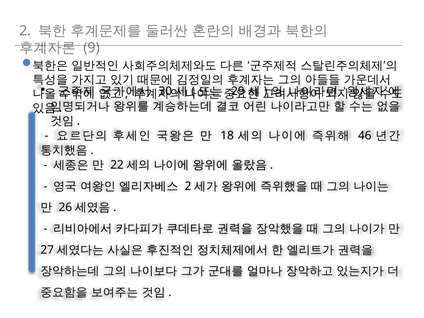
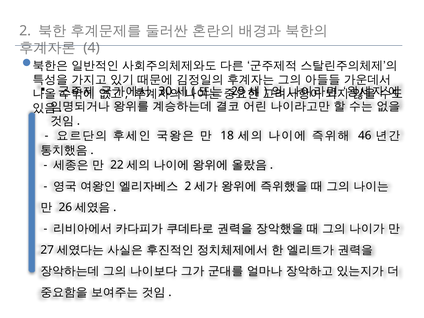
9: 9 -> 4 (92, 48)
